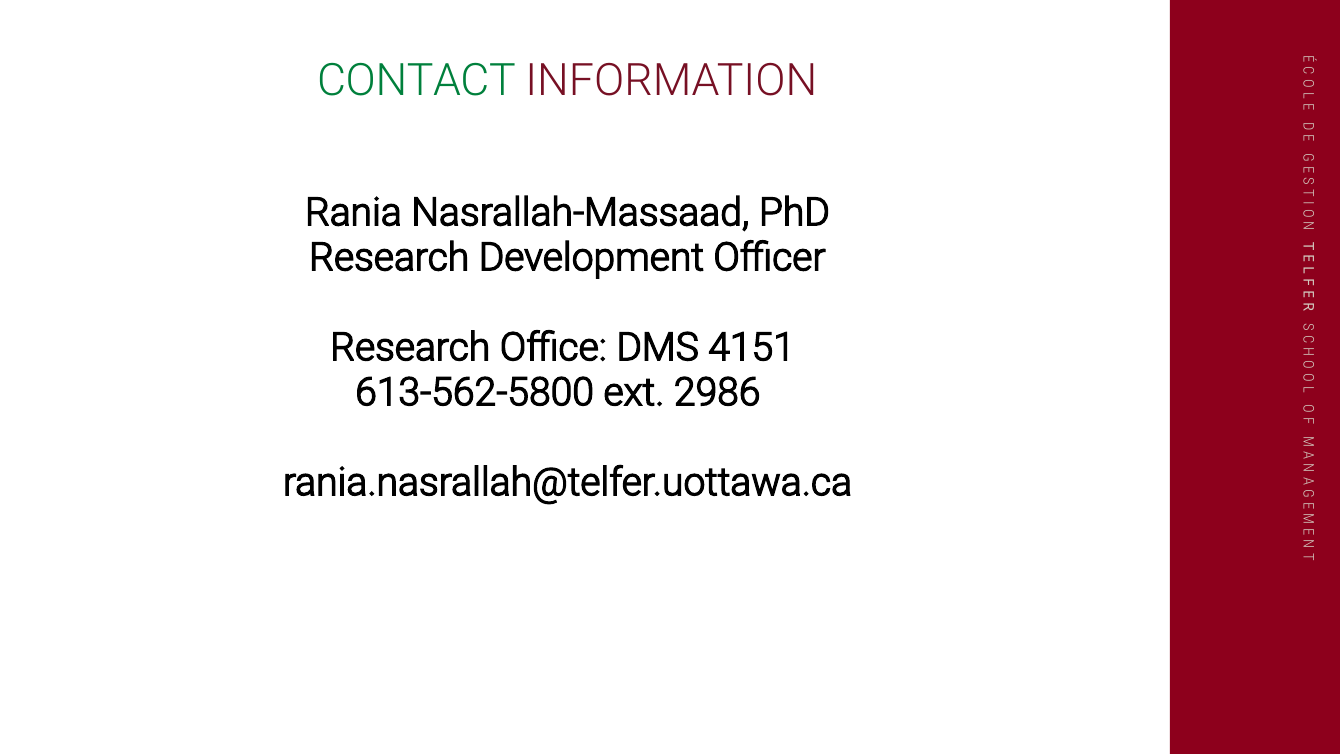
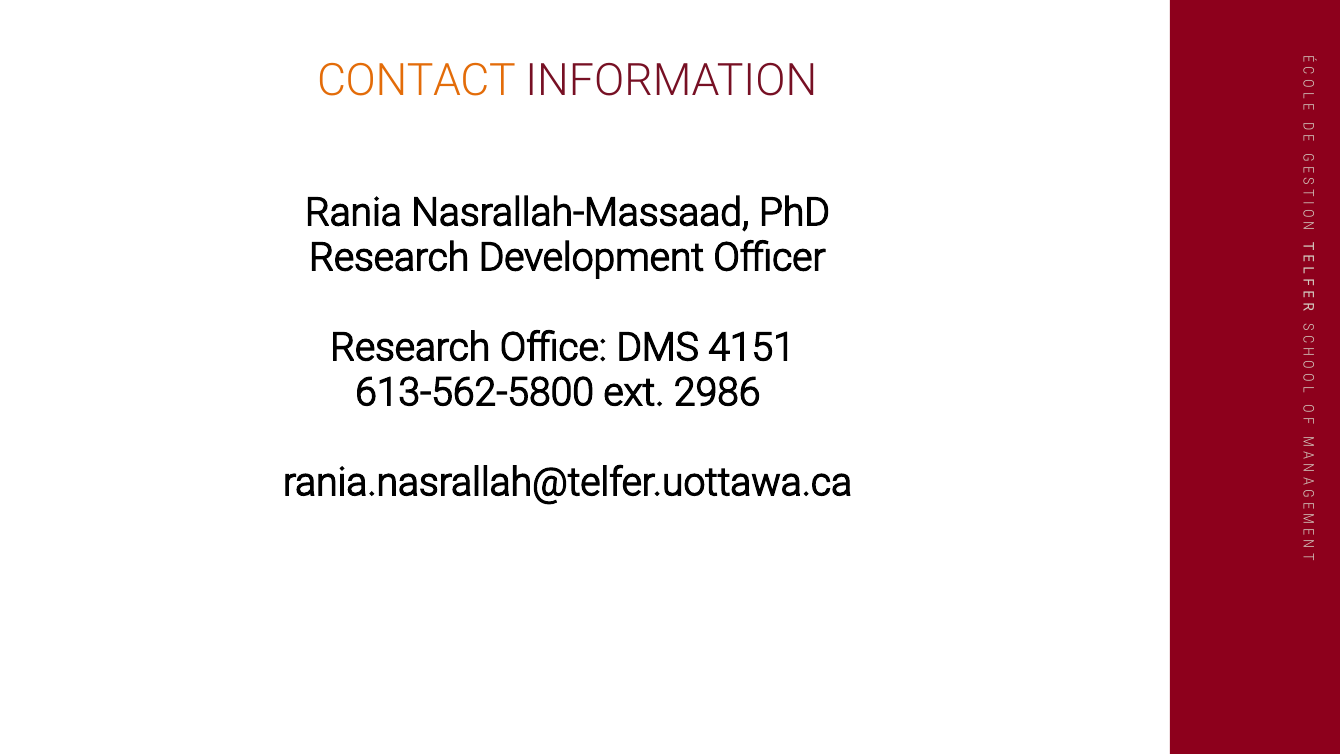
CONTACT colour: green -> orange (416, 81)
